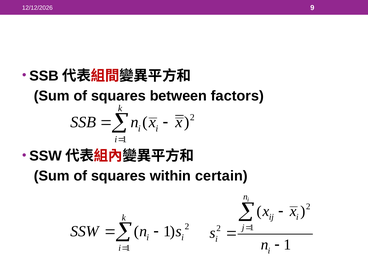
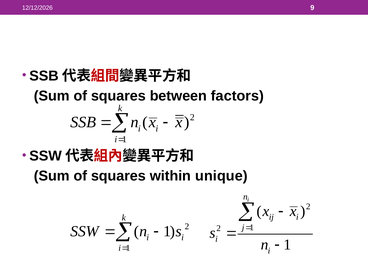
certain: certain -> unique (221, 176)
